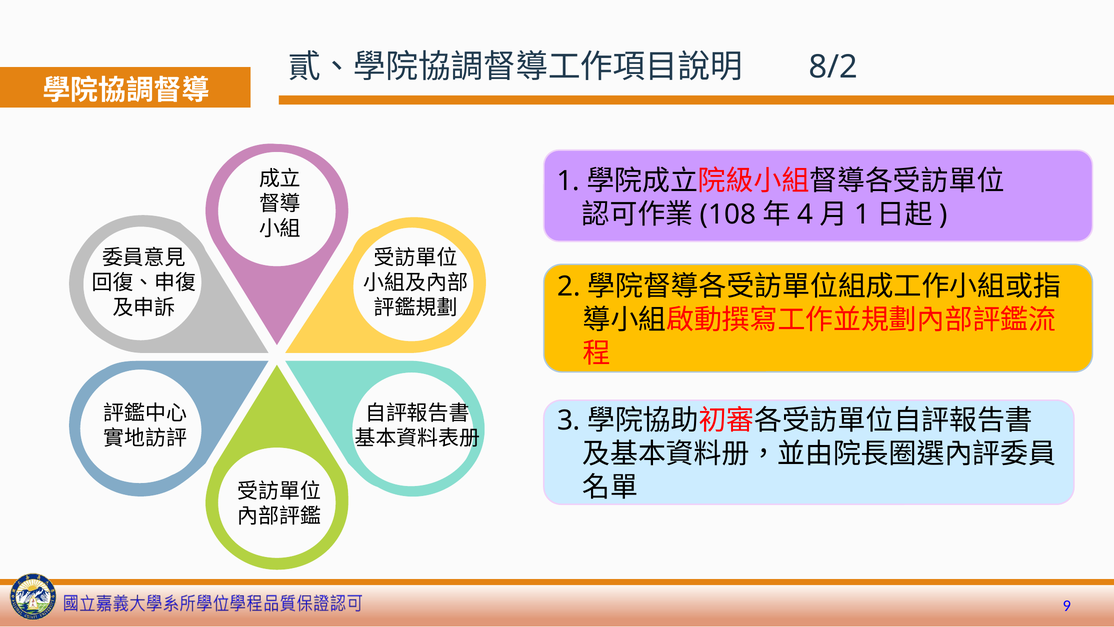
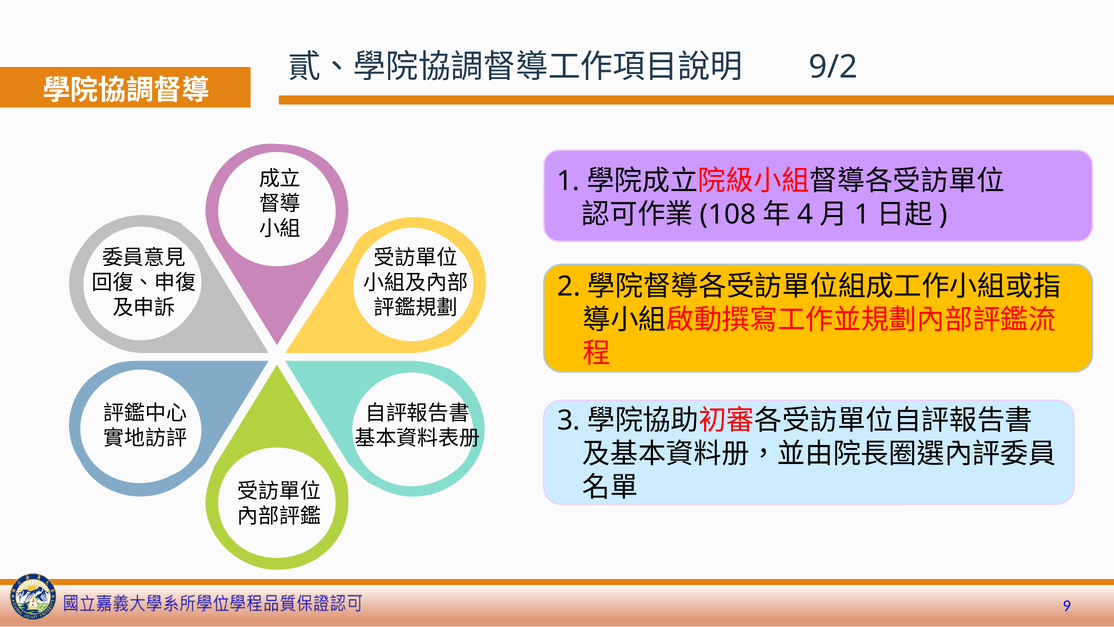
8/2: 8/2 -> 9/2 (833, 67)
